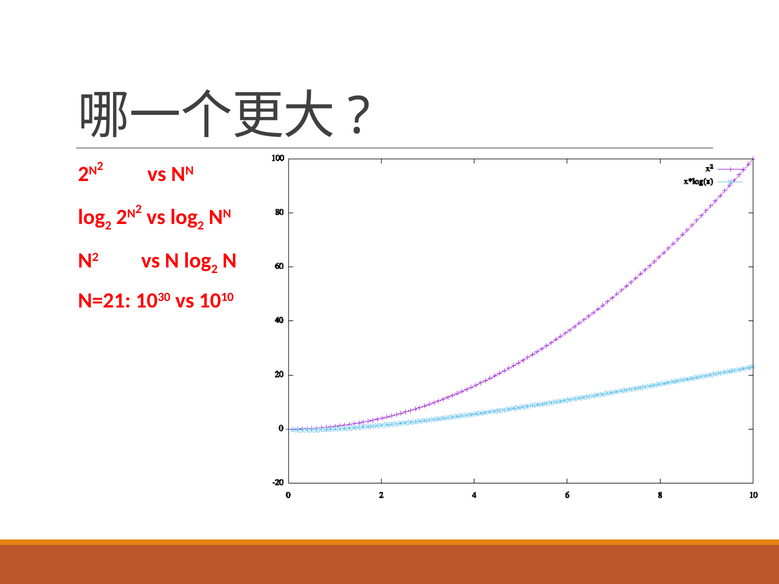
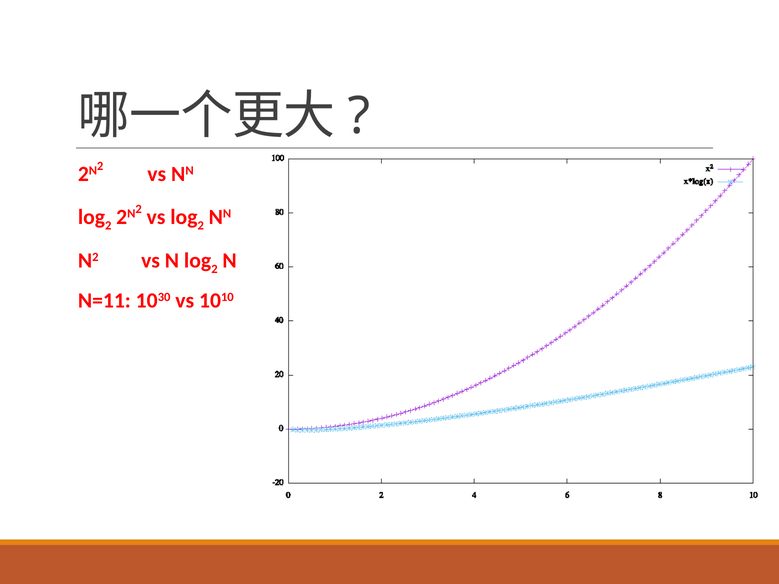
N=21: N=21 -> N=11 (104, 300)
